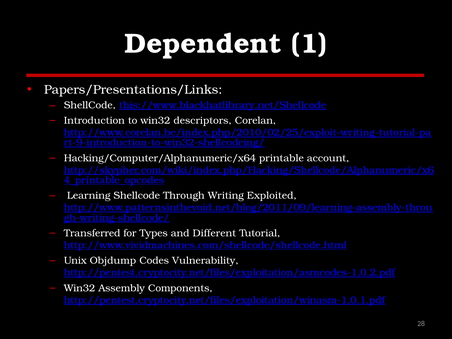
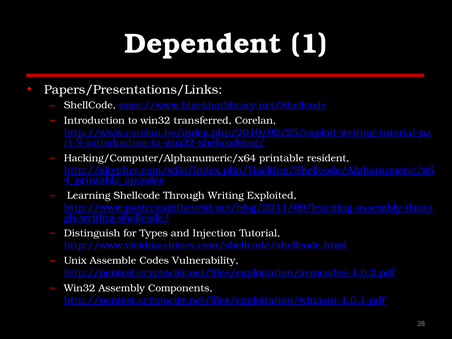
this://www.blackhatlibrary.net/Shellcode: this://www.blackhatlibrary.net/Shellcode -> onto://www.blackhatlibrary.net/Shellcode (223, 105)
descriptors: descriptors -> transferred (203, 121)
account: account -> resident (328, 158)
Transferred: Transferred -> Distinguish (92, 233)
Different: Different -> Injection (214, 233)
Objdump: Objdump -> Assemble (113, 261)
